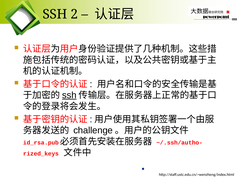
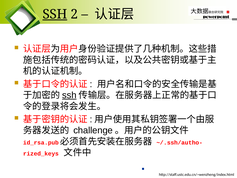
SSH underline: none -> present (55, 14)
